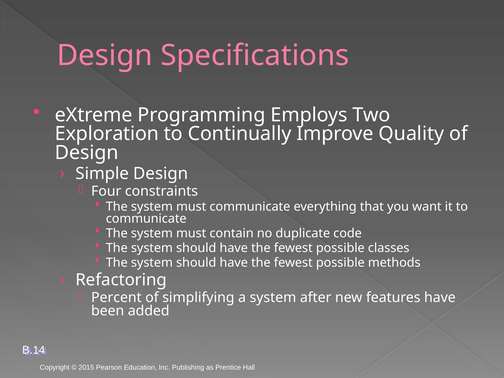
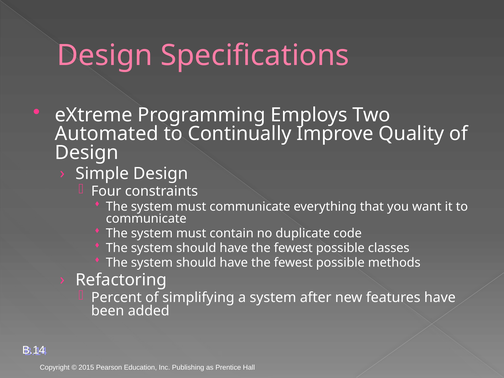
Exploration: Exploration -> Automated (107, 134)
